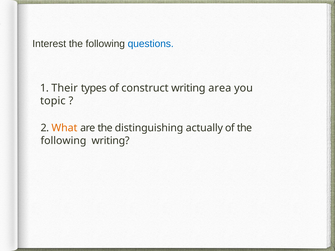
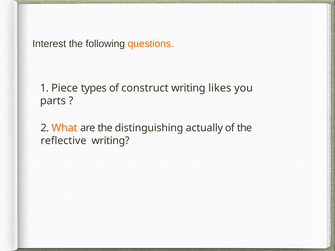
questions colour: blue -> orange (151, 44)
Their: Their -> Piece (65, 88)
area: area -> likes (220, 88)
topic: topic -> parts (53, 101)
following: following -> reflective (63, 141)
